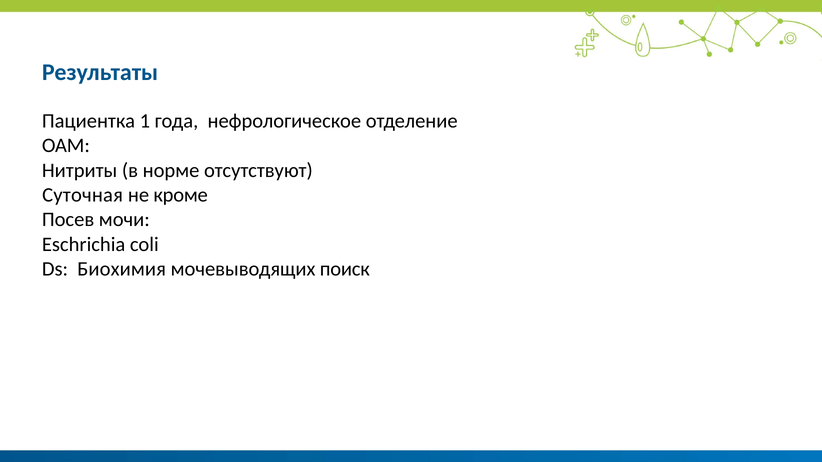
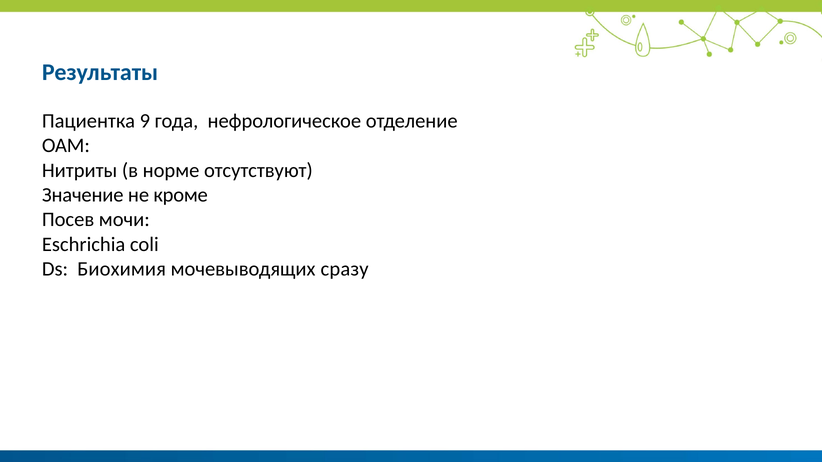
1: 1 -> 9 (145, 121)
Суточная: Суточная -> Значение (83, 195)
поиск: поиск -> сразу (345, 269)
